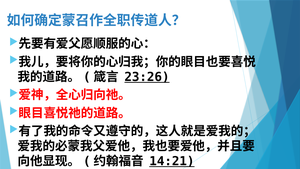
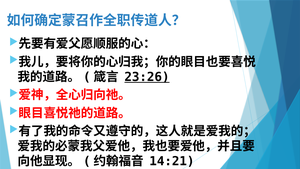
14:21 underline: present -> none (172, 161)
